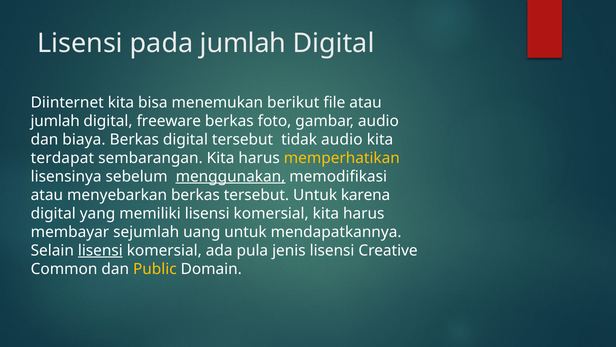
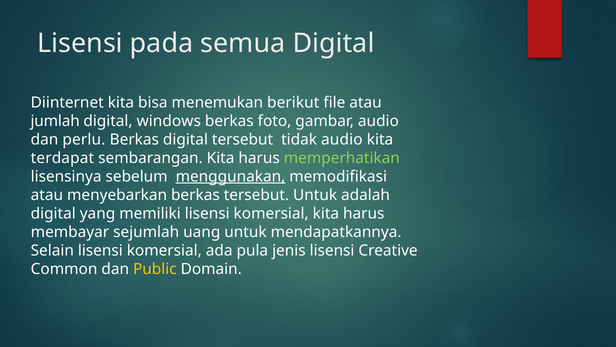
pada jumlah: jumlah -> semua (243, 43)
freeware: freeware -> windows (169, 121)
biaya: biaya -> perlu (84, 139)
memperhatikan colour: yellow -> light green (342, 158)
karena: karena -> adalah (366, 195)
lisensi underline: present -> none (100, 250)
